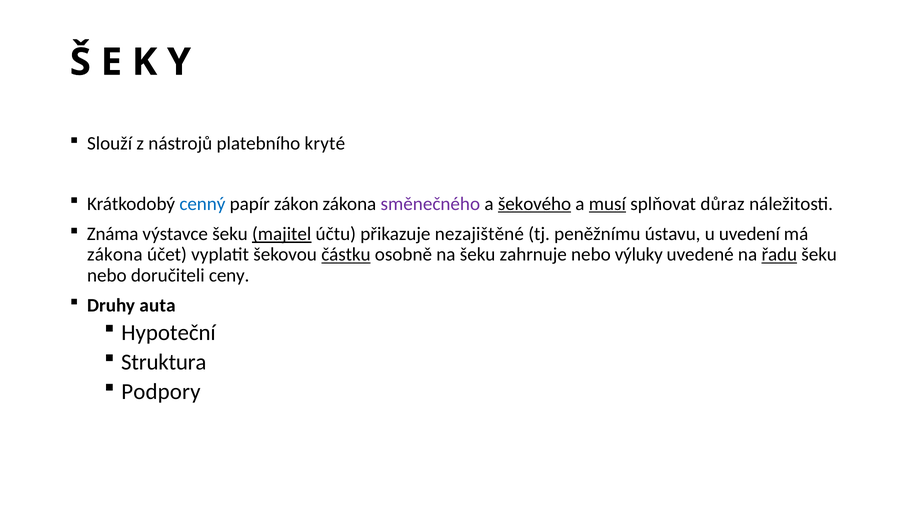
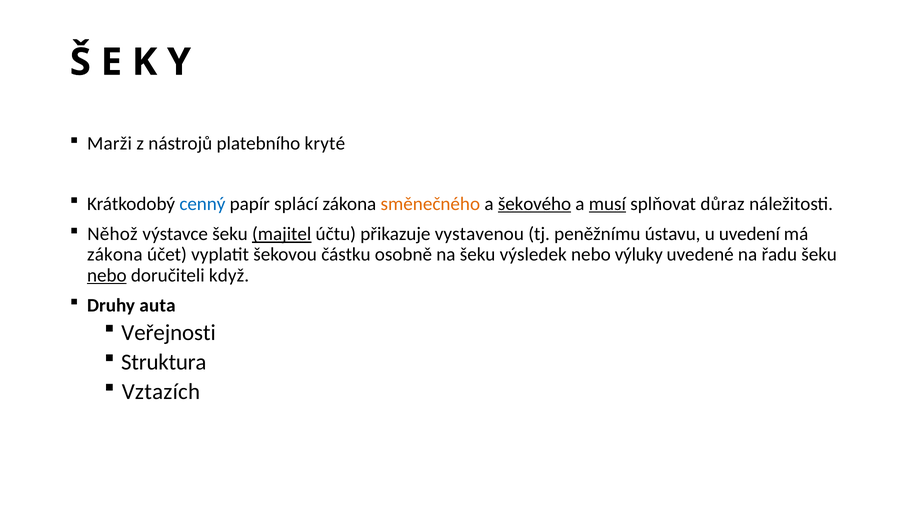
Slouží: Slouží -> Marži (109, 144)
zákon: zákon -> splácí (296, 204)
směnečného colour: purple -> orange (430, 204)
Známa: Známa -> Něhož (112, 234)
nezajištěné: nezajištěné -> vystavenou (479, 234)
částku underline: present -> none (346, 255)
zahrnuje: zahrnuje -> výsledek (533, 255)
řadu underline: present -> none (779, 255)
nebo underline: none -> present (107, 275)
ceny: ceny -> když (229, 275)
Hypoteční: Hypoteční -> Veřejnosti (169, 333)
Podpory: Podpory -> Vztazích (161, 392)
